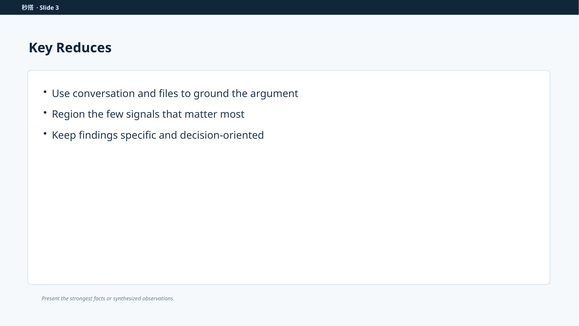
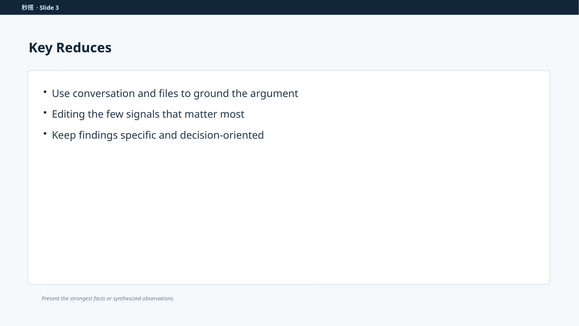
Region: Region -> Editing (68, 114)
